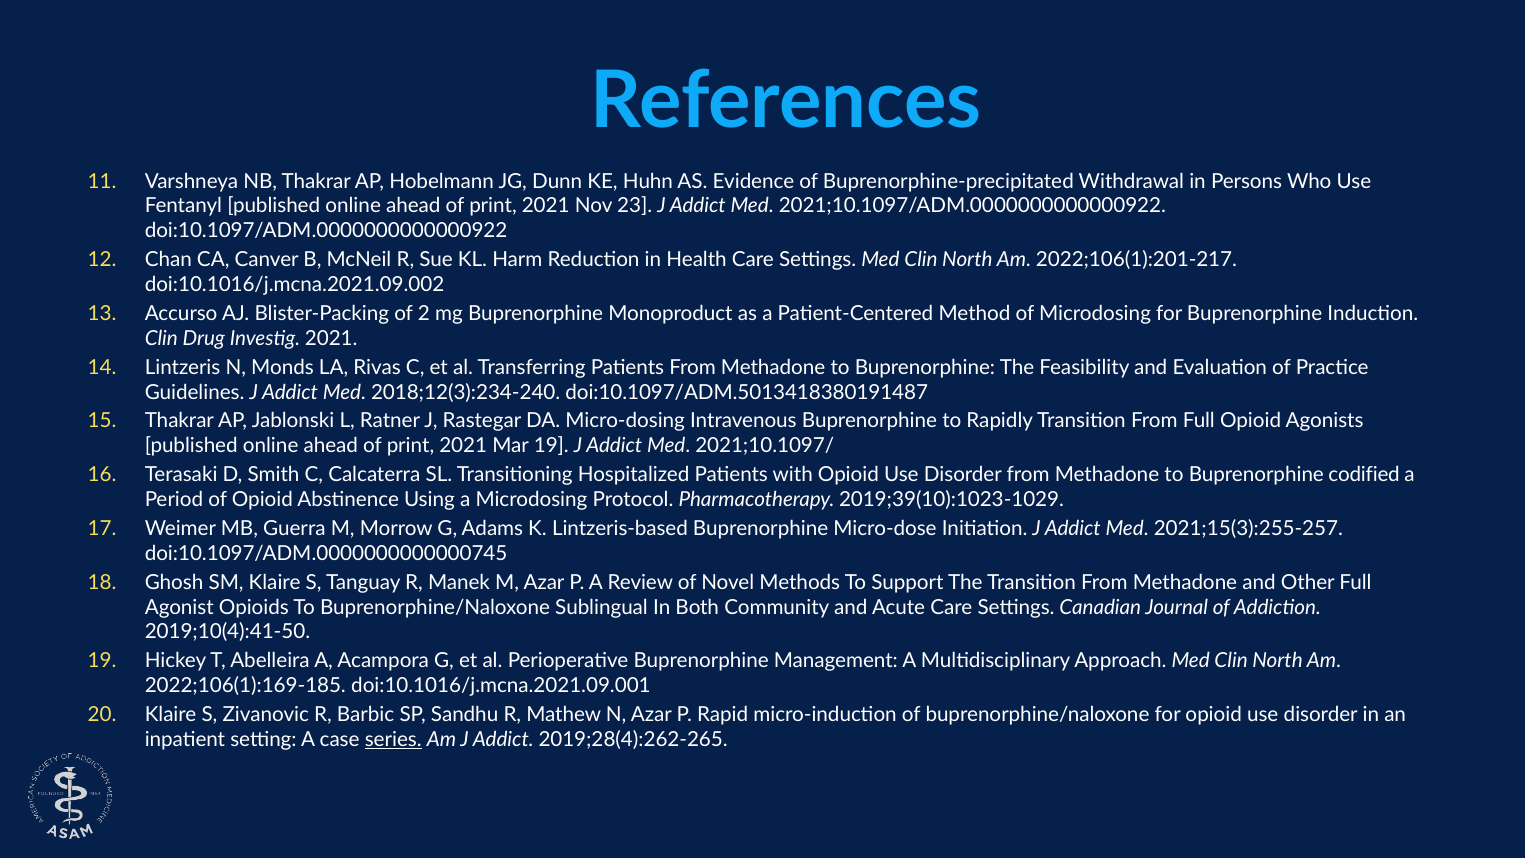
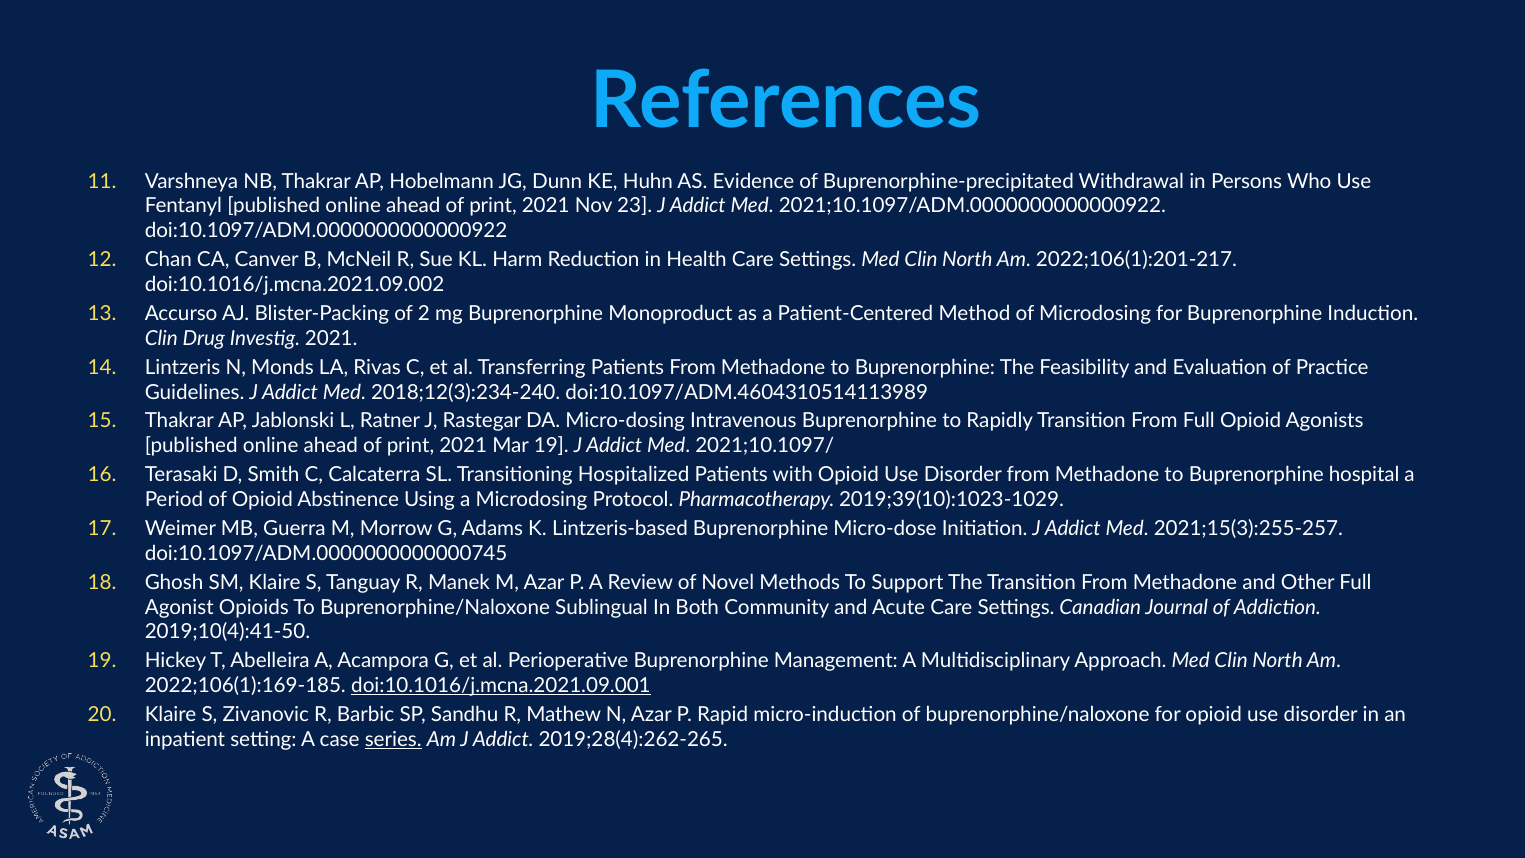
doi:10.1097/ADM.5013418380191487: doi:10.1097/ADM.5013418380191487 -> doi:10.1097/ADM.4604310514113989 (747, 392)
codified: codified -> hospital (1364, 475)
doi:10.1016/j.mcna.2021.09.001 underline: none -> present (501, 686)
